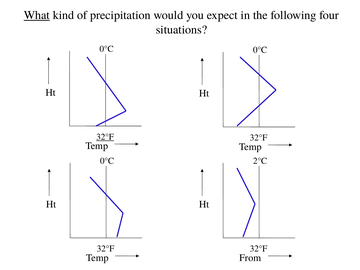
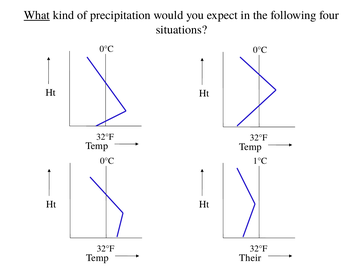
32°F underline: present -> none (105, 137)
2°C: 2°C -> 1°C (260, 161)
From: From -> Their (250, 258)
